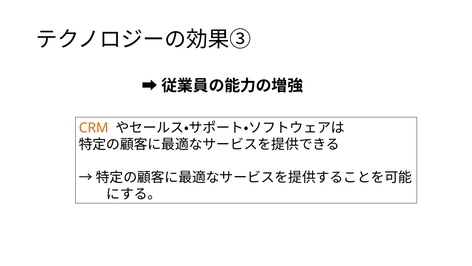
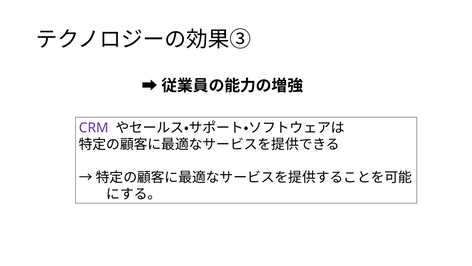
CRM colour: orange -> purple (94, 128)
